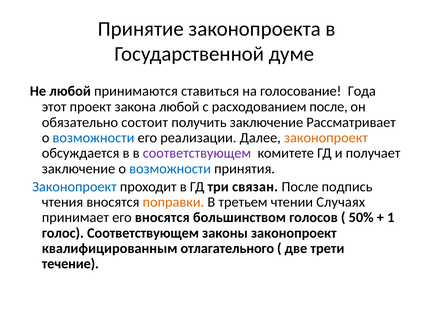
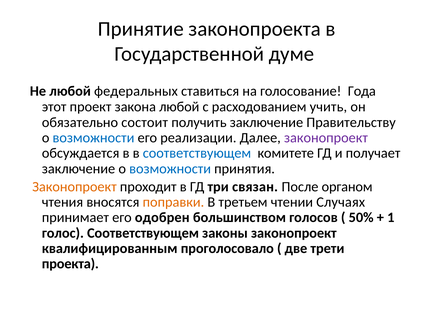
принимаются: принимаются -> федеральных (136, 91)
расходованием после: после -> учить (328, 107)
Рассматривает: Рассматривает -> Правительству (351, 122)
законопроект colour: orange -> purple (326, 138)
соответствующем colour: purple -> blue (197, 153)
Законопроект colour: blue -> orange (74, 187)
подпись: подпись -> органом (347, 187)
его вносятся: вносятся -> одобрен (162, 217)
отлагательного: отлагательного -> проголосовало (227, 248)
течение: течение -> проекта (70, 264)
